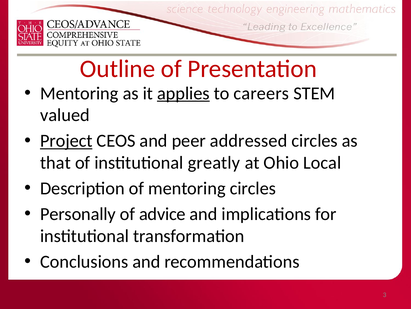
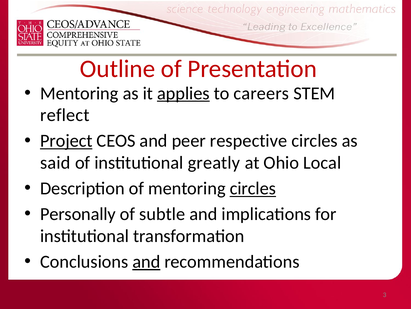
valued: valued -> reflect (65, 115)
addressed: addressed -> respective (249, 141)
that: that -> said (55, 162)
circles underline: none -> present (253, 188)
advice: advice -> subtle (162, 214)
and underline: none -> present (146, 261)
